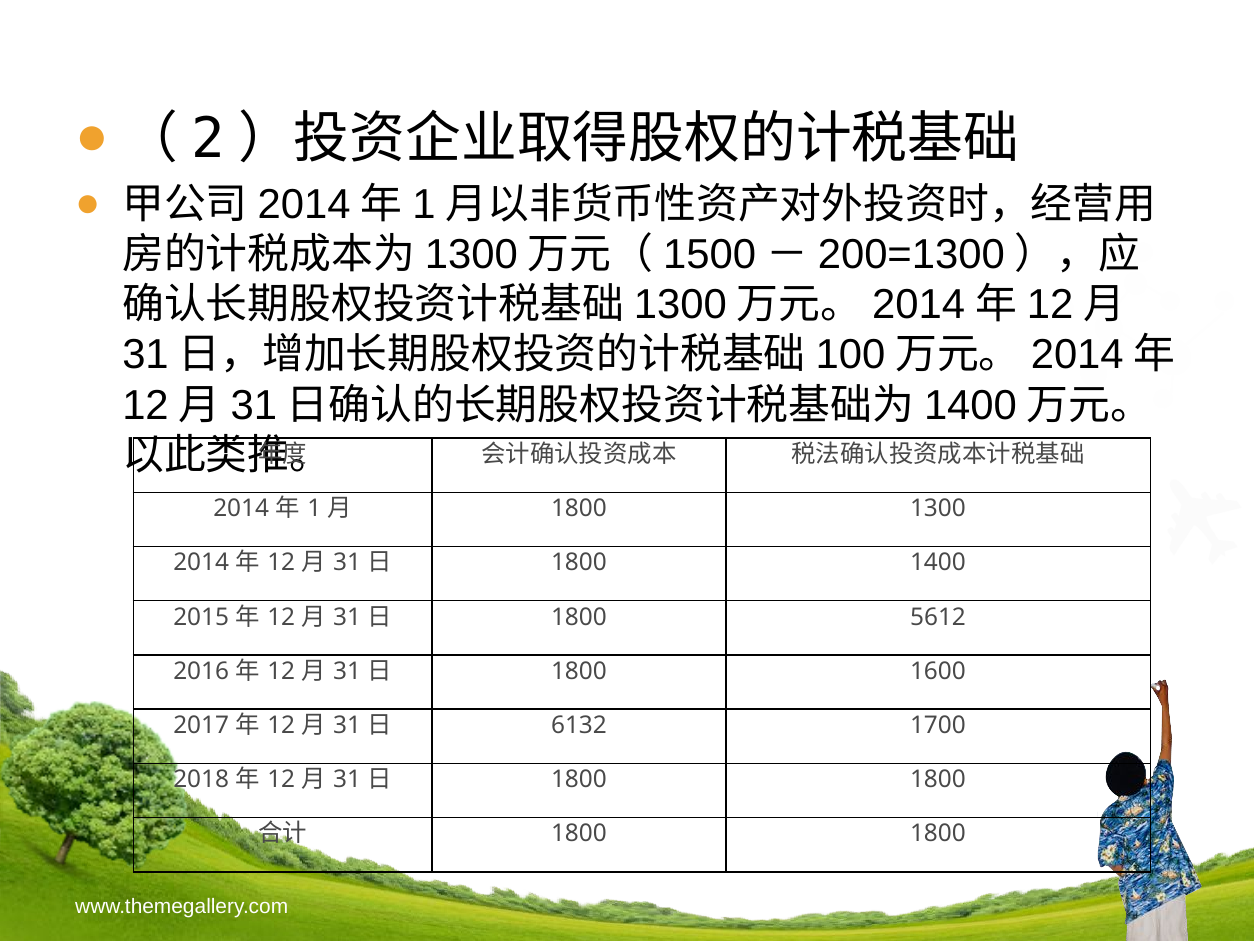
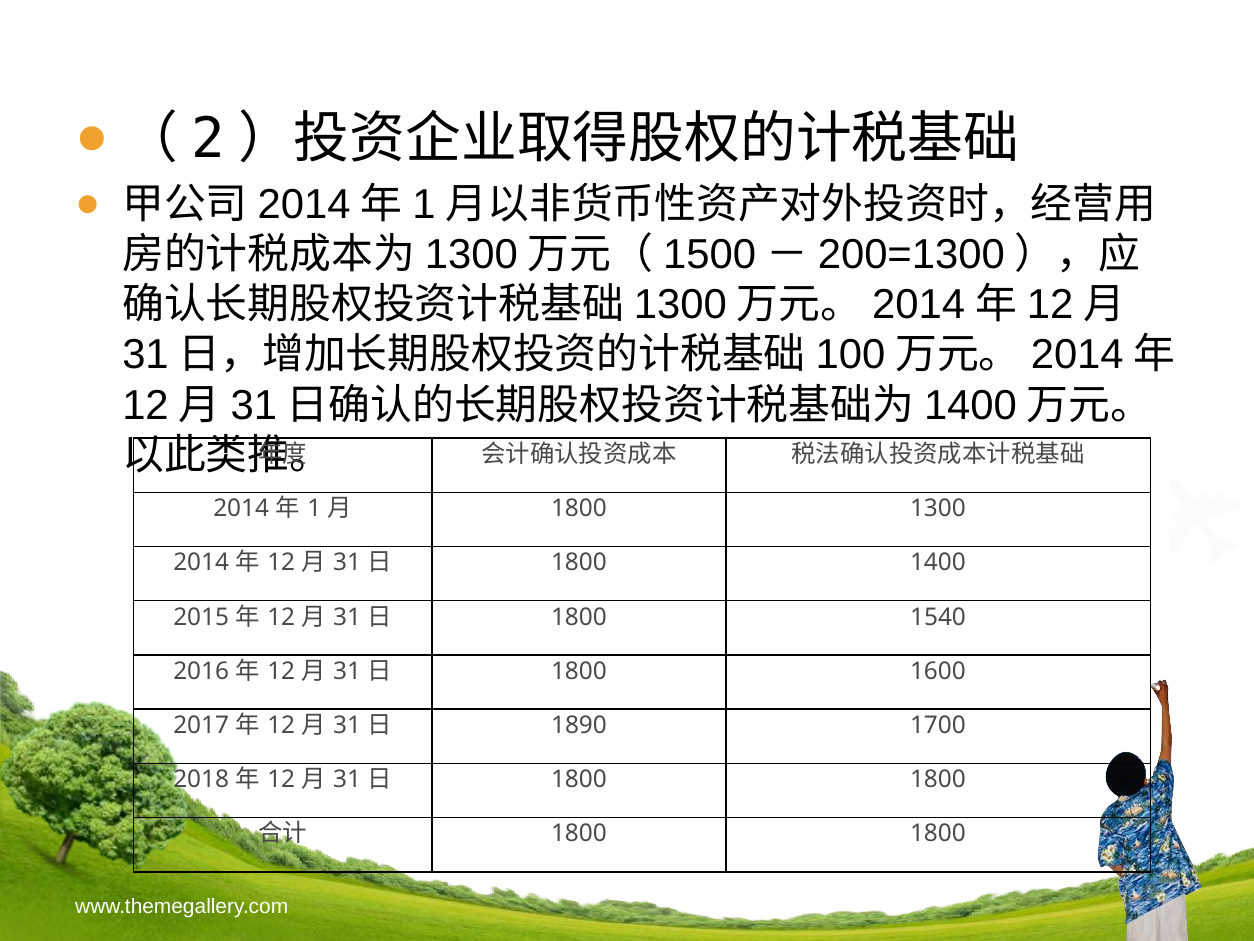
5612: 5612 -> 1540 (938, 617)
6132: 6132 -> 1890 (579, 725)
